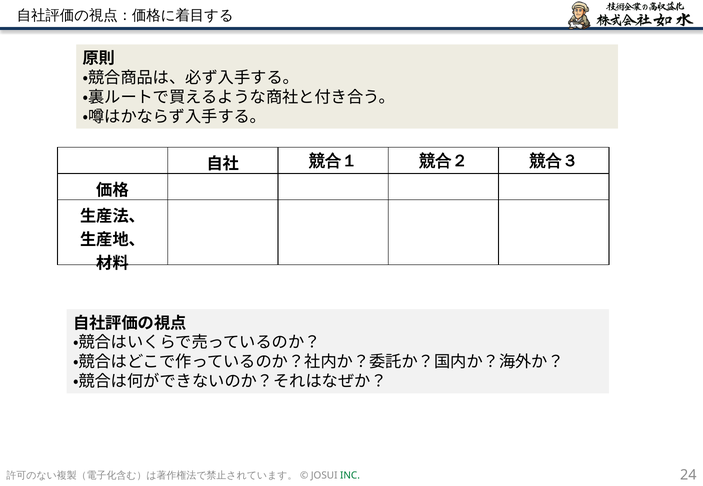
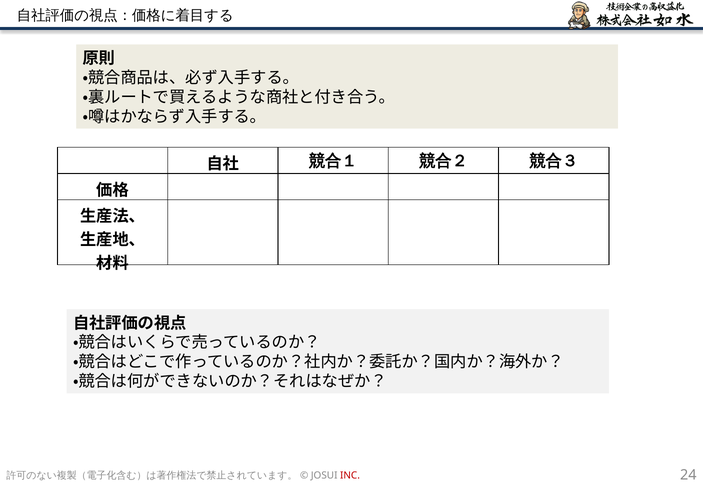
INC colour: green -> red (350, 476)
